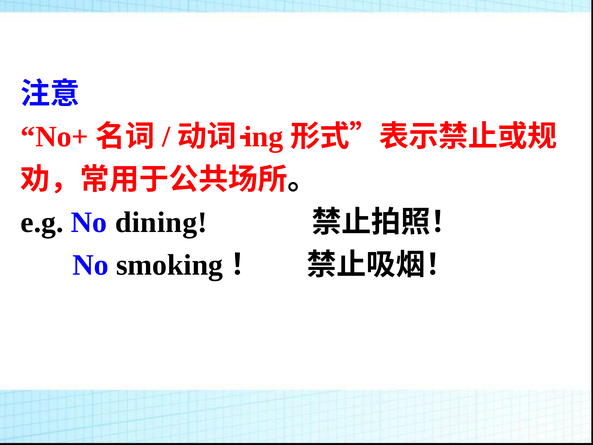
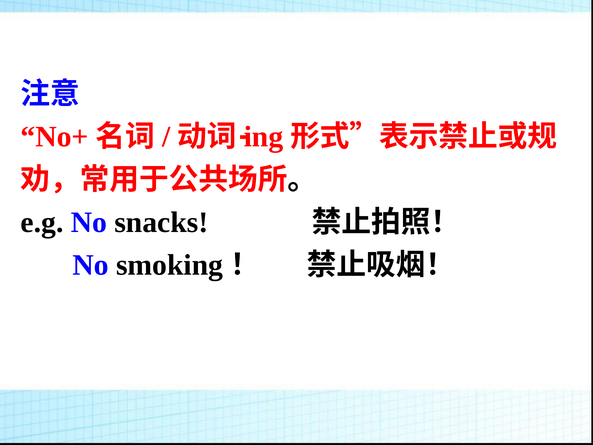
dining: dining -> snacks (161, 222)
